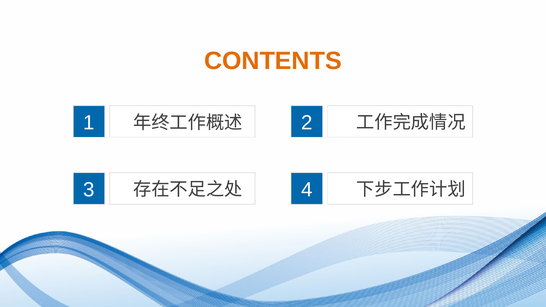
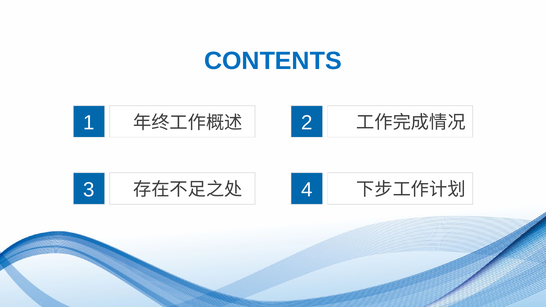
CONTENTS colour: orange -> blue (273, 61)
